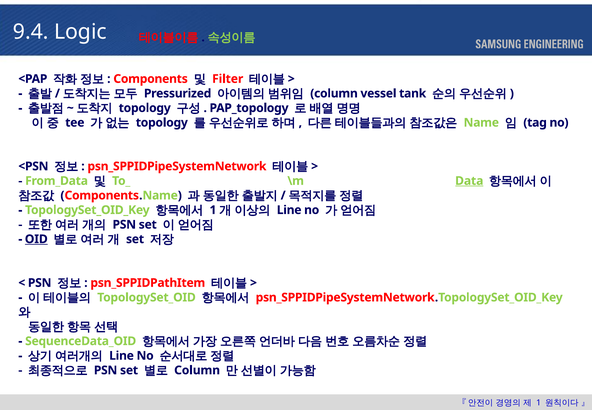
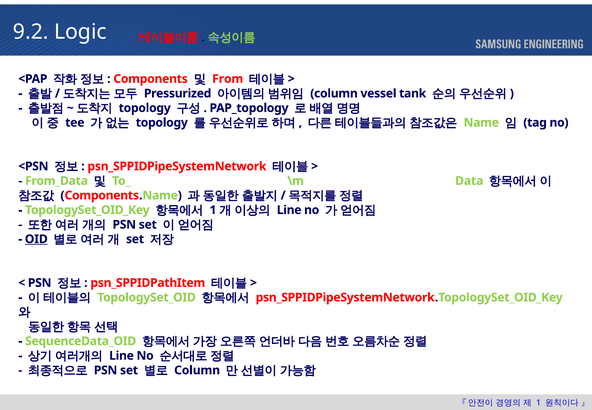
9.4: 9.4 -> 9.2 (31, 32)
Filter: Filter -> From (228, 79)
Data underline: present -> none (469, 181)
